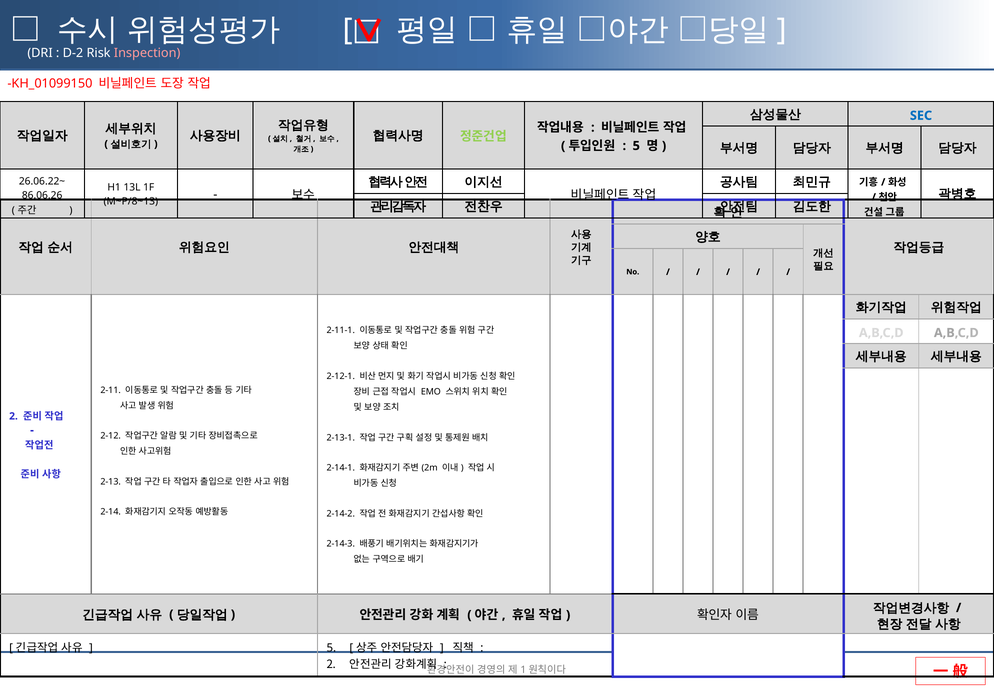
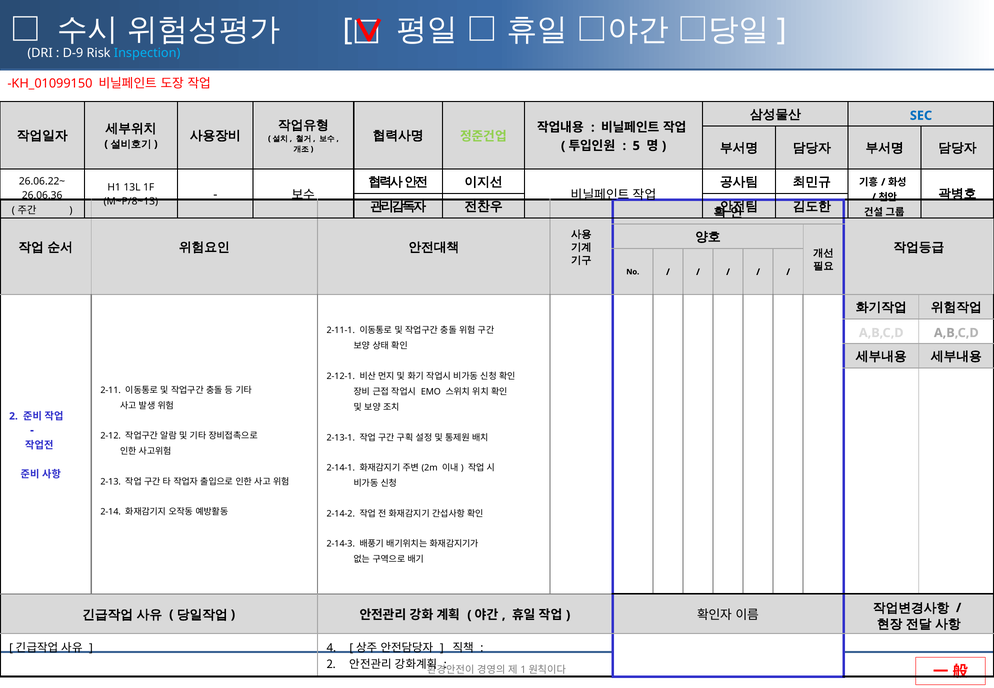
D-2: D-2 -> D-9 (73, 53)
Inspection colour: pink -> light blue (147, 53)
86.06.26: 86.06.26 -> 26.06.36 (42, 195)
5: 5 -> 4 (331, 648)
